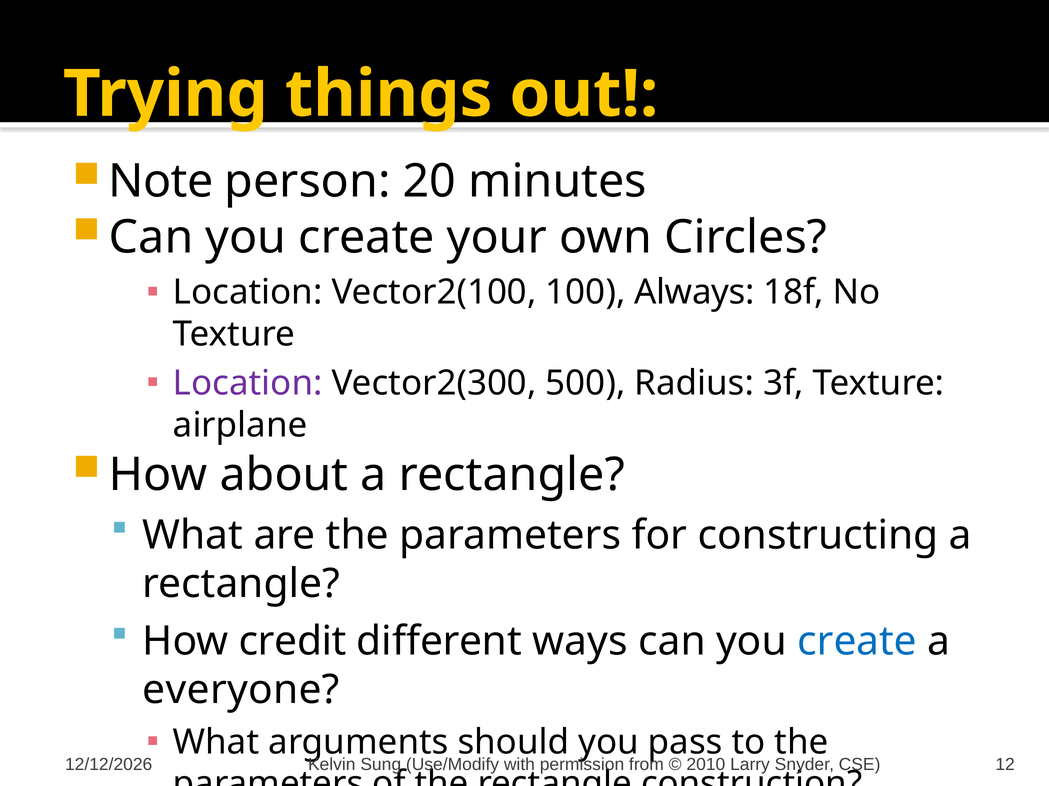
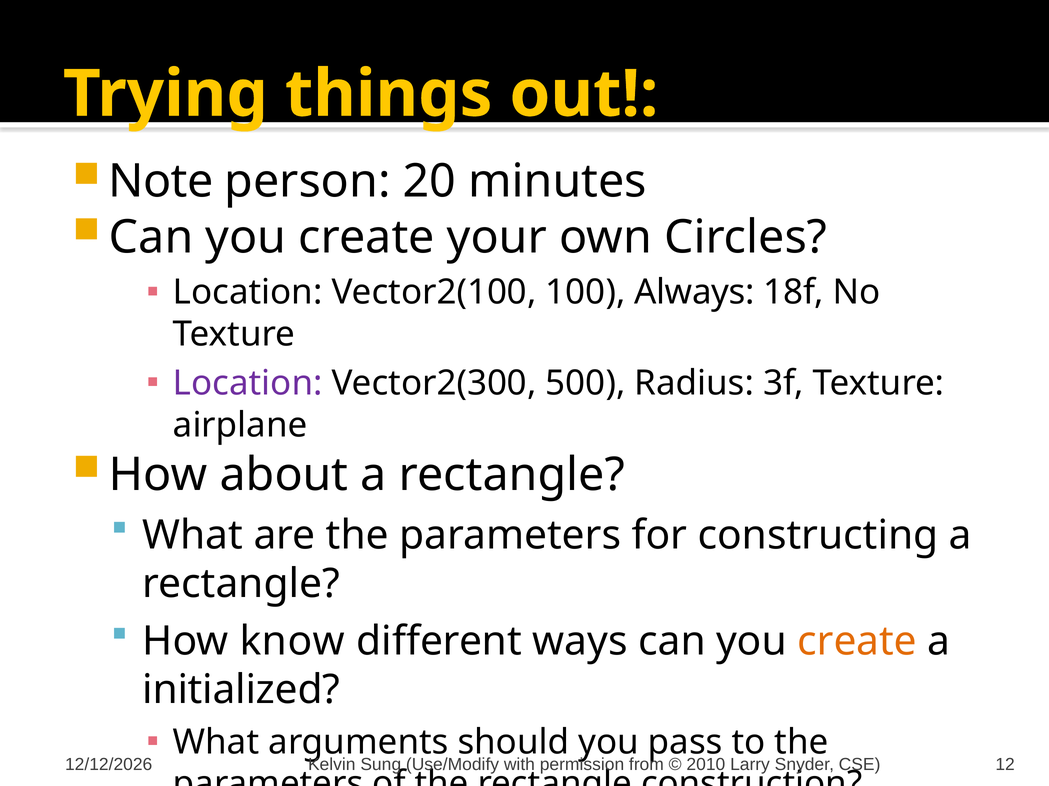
credit: credit -> know (292, 642)
create colour: blue -> orange (857, 642)
everyone: everyone -> initialized (241, 691)
